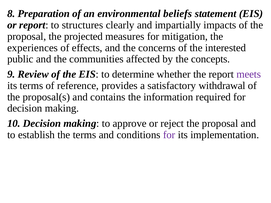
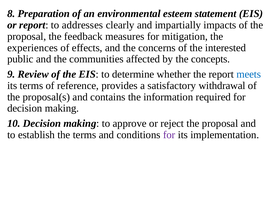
beliefs: beliefs -> esteem (178, 14)
structures: structures -> addresses (82, 25)
projected: projected -> feedback (83, 36)
meets colour: purple -> blue (249, 74)
